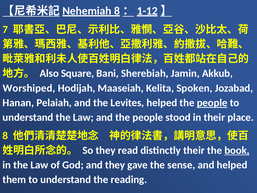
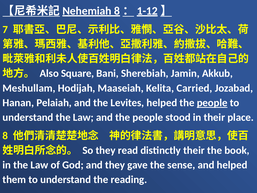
Worshiped: Worshiped -> Meshullam (29, 88)
Spoken: Spoken -> Carried (194, 88)
book underline: present -> none (237, 150)
